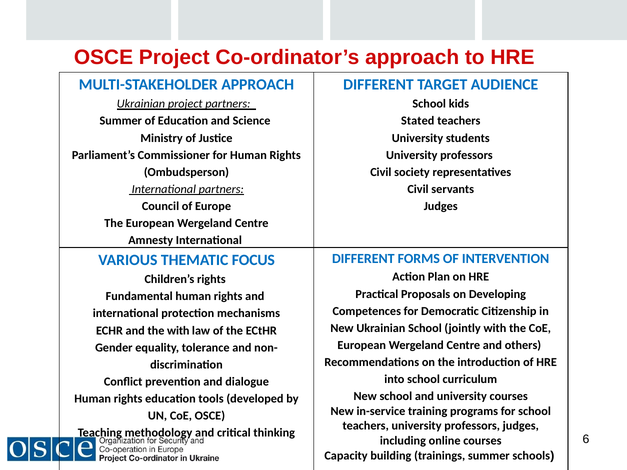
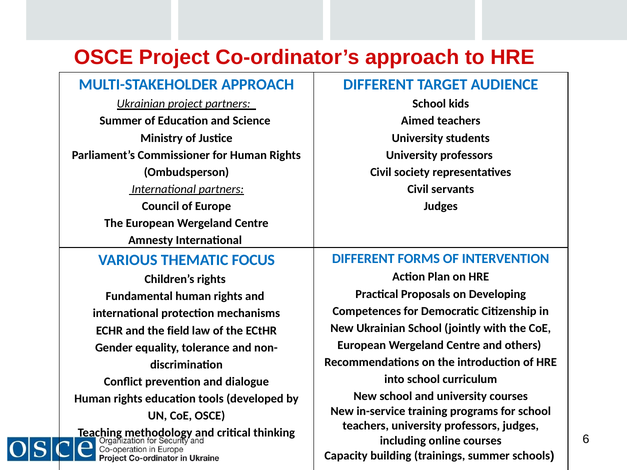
Stated: Stated -> Aimed (418, 121)
the with: with -> field (178, 331)
